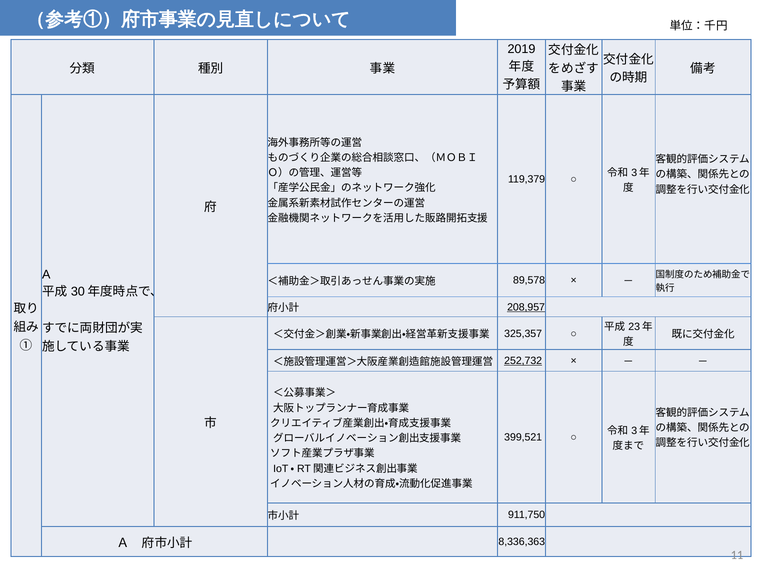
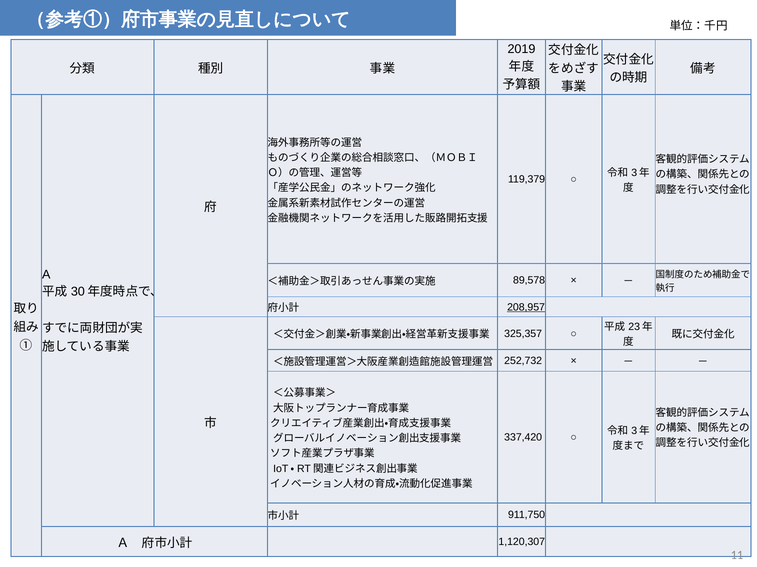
252,732 underline: present -> none (523, 361)
399,521: 399,521 -> 337,420 (523, 438)
8,336,363: 8,336,363 -> 1,120,307 (522, 542)
